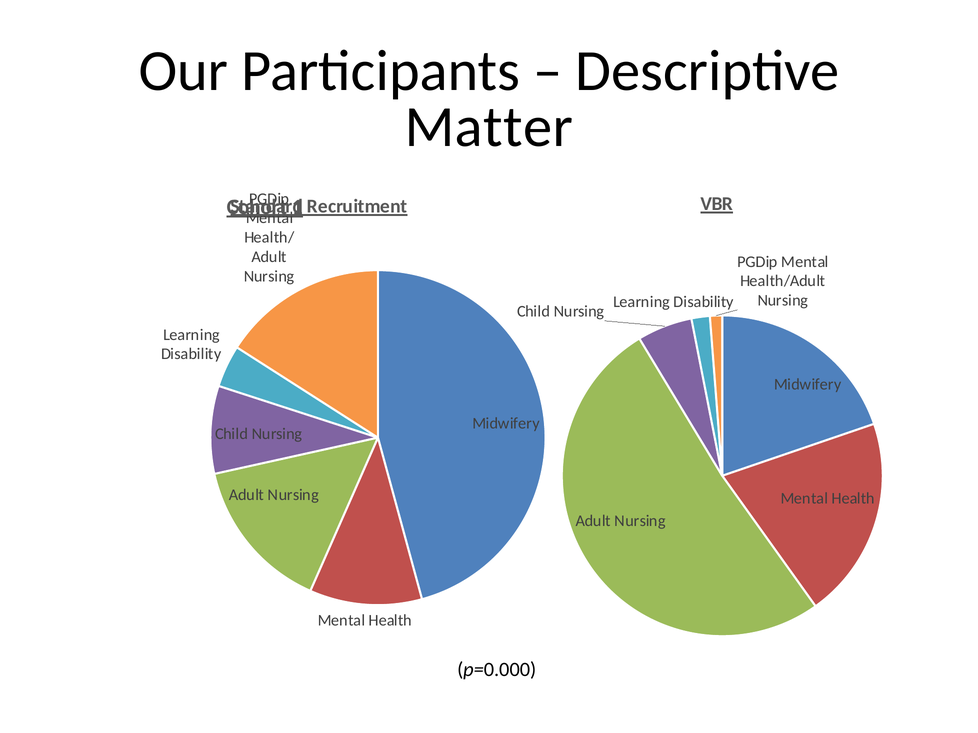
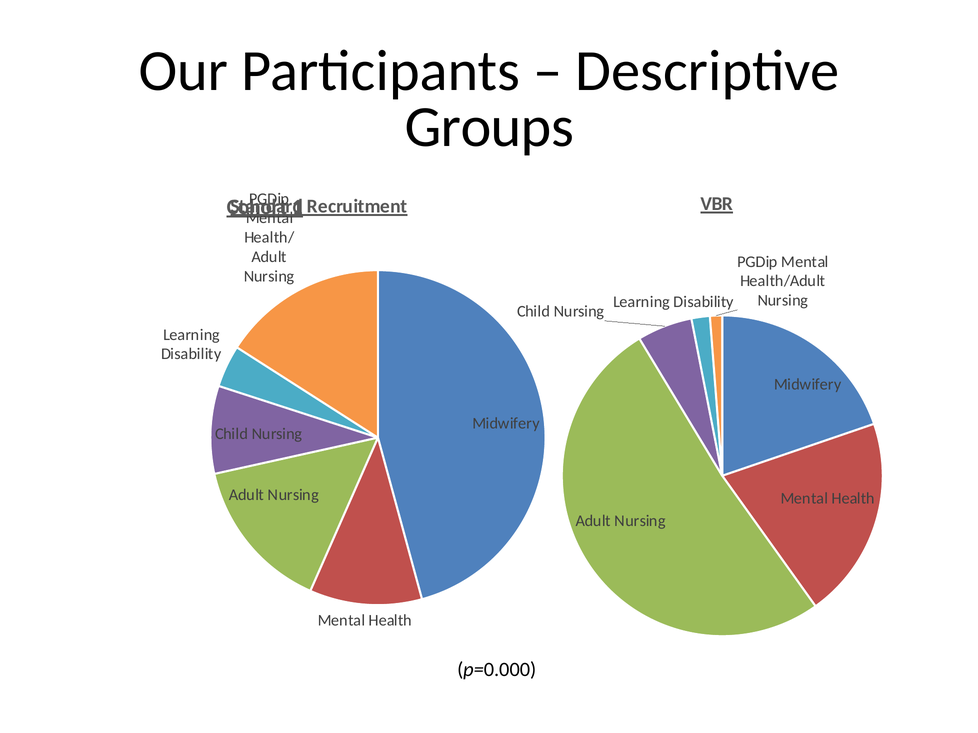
Matter: Matter -> Groups (489, 127)
